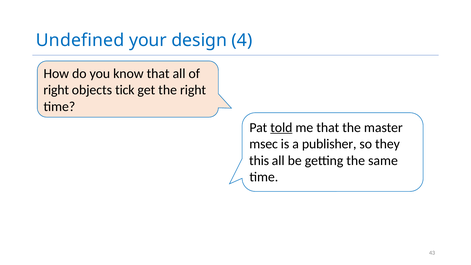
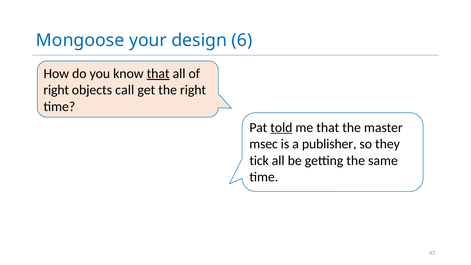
Undefined: Undefined -> Mongoose (80, 40)
4: 4 -> 6 (242, 40)
that underline: none -> present (158, 74)
tick: tick -> call (125, 90)
this: this -> tick (259, 160)
